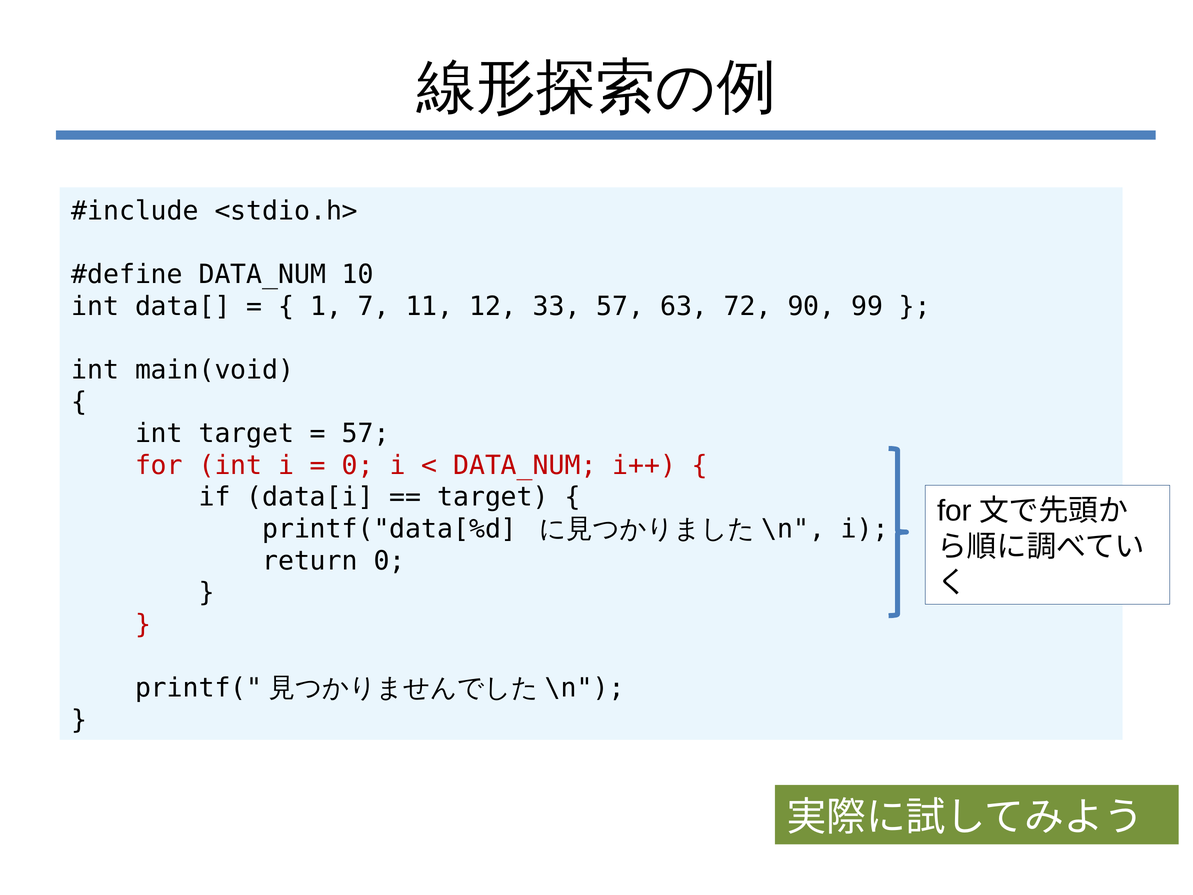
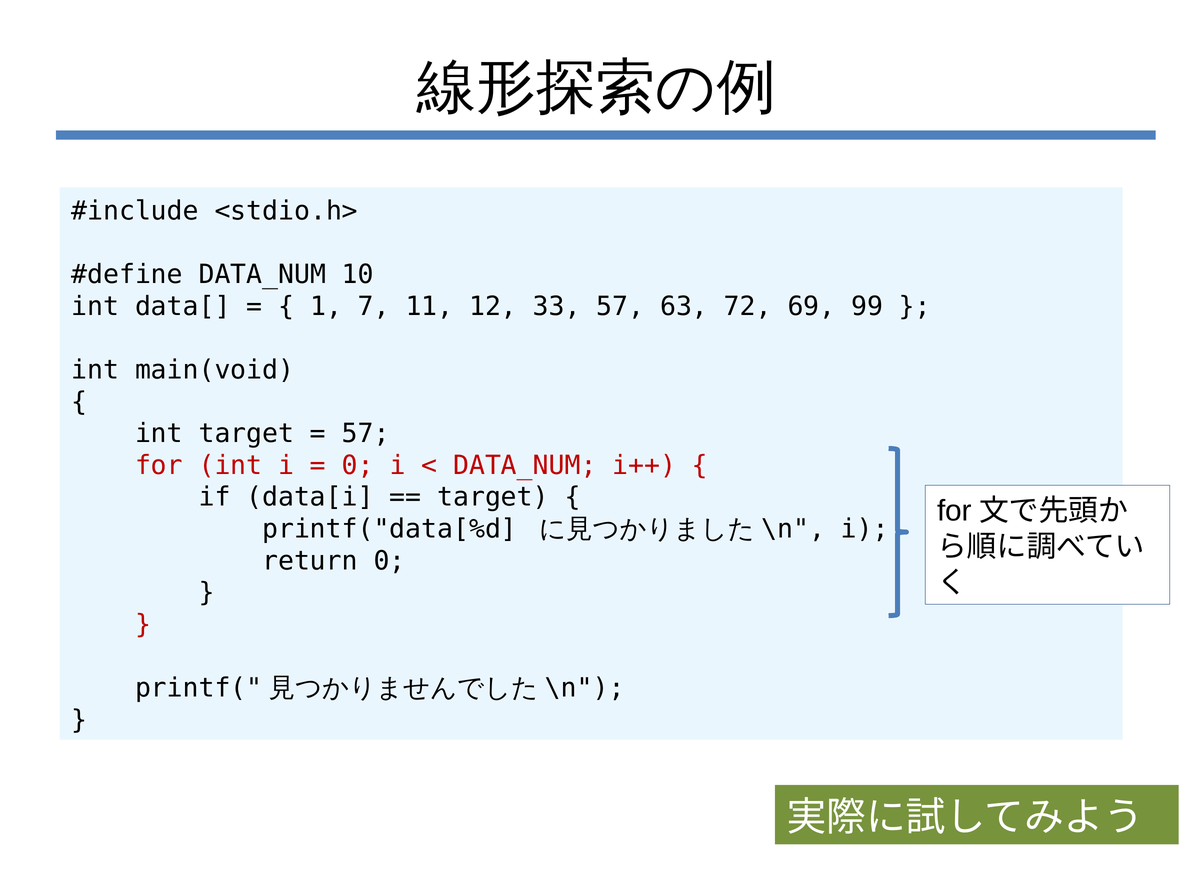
90: 90 -> 69 (811, 306)
